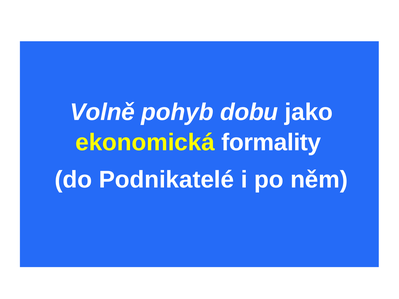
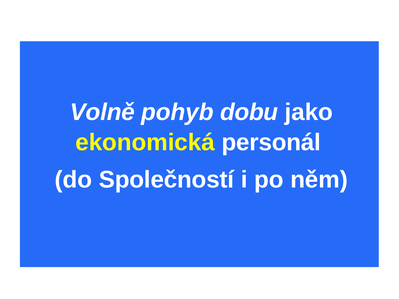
formality: formality -> personál (271, 142)
Podnikatelé: Podnikatelé -> Společností (166, 180)
